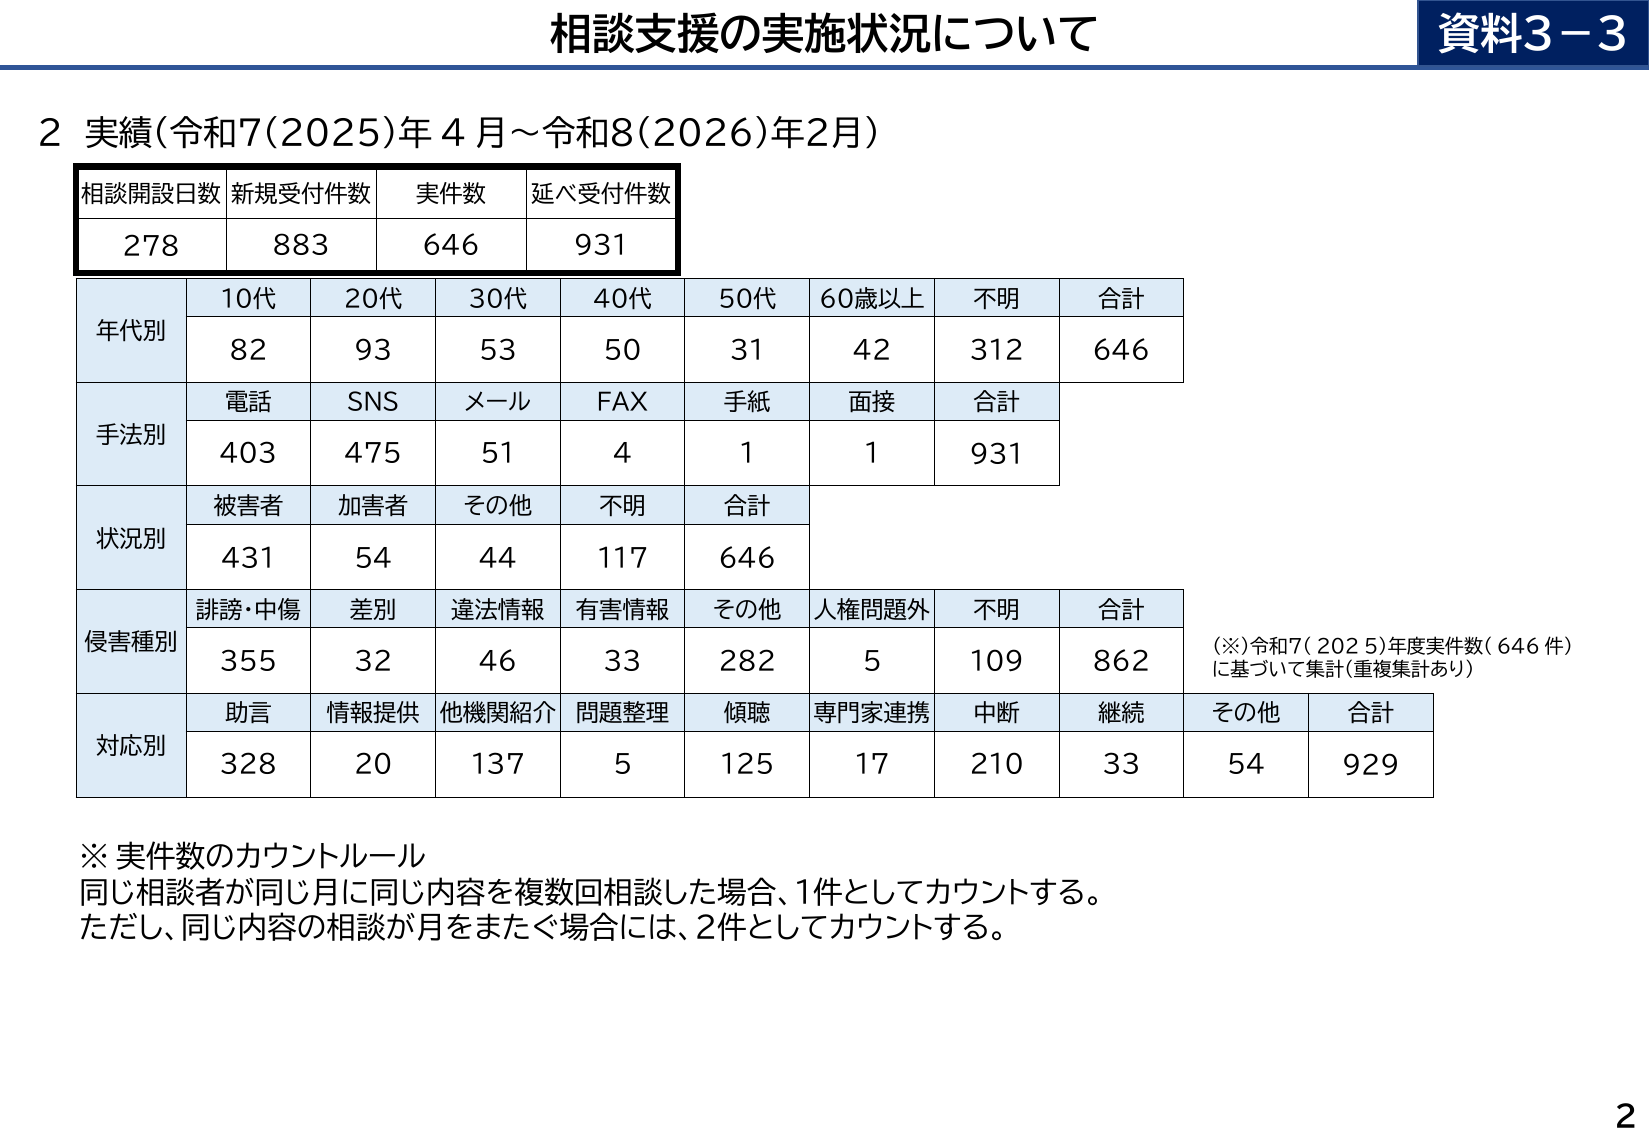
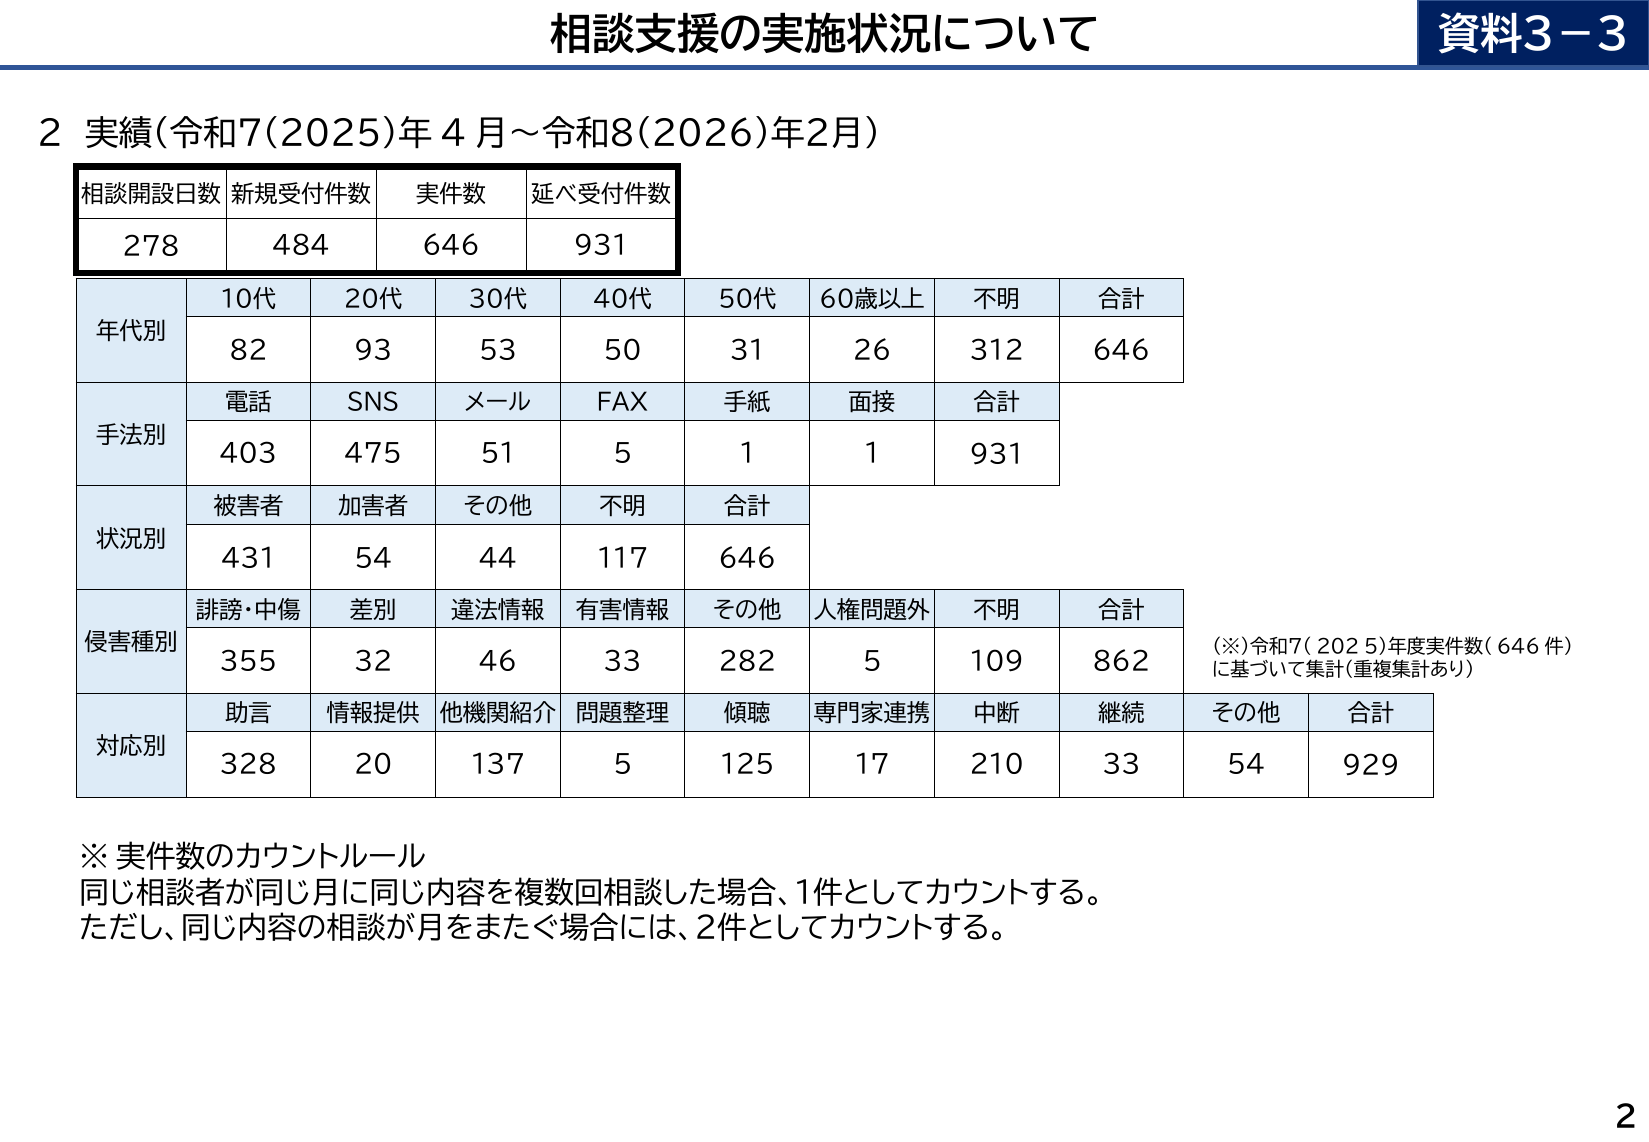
883: 883 -> 484 (301, 246)
42: 42 -> 26 (872, 351)
51 4: 4 -> 5 (623, 454)
